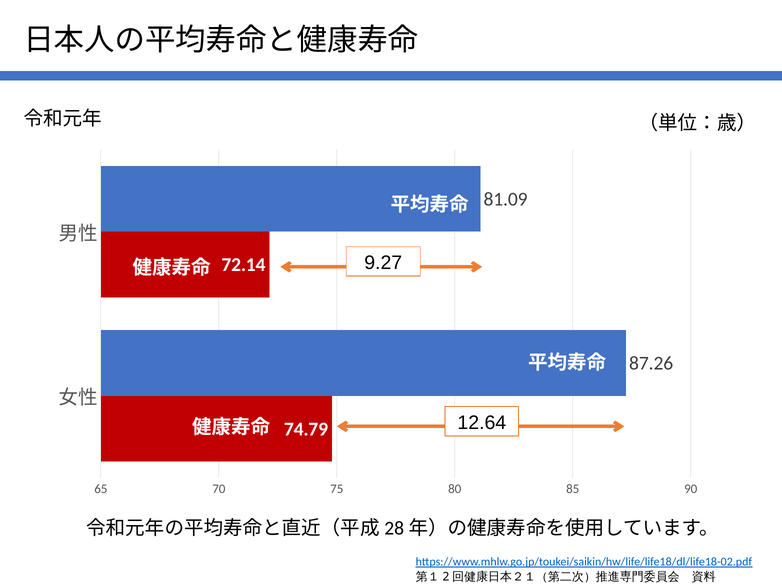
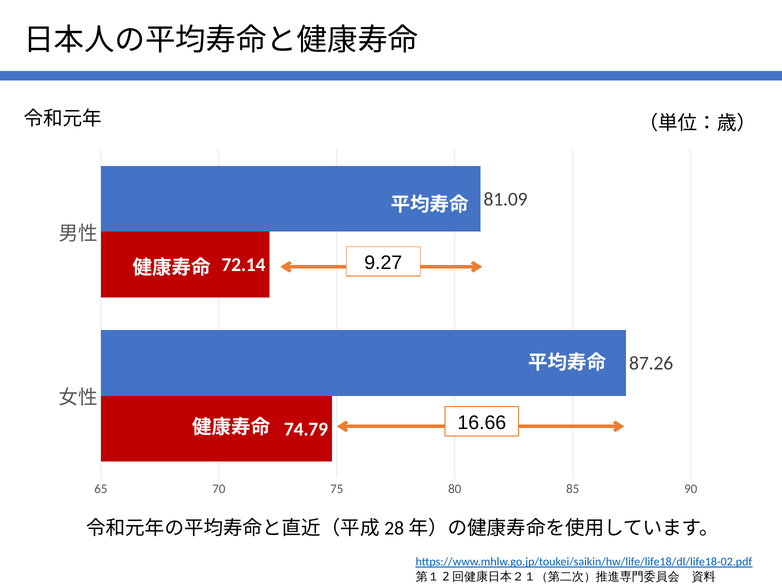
12.64: 12.64 -> 16.66 (482, 422)
